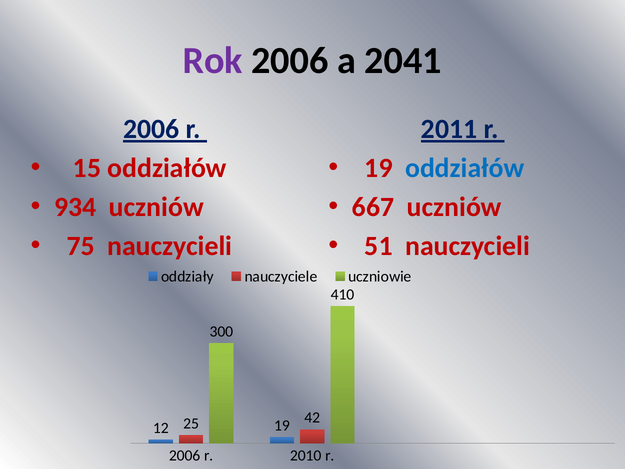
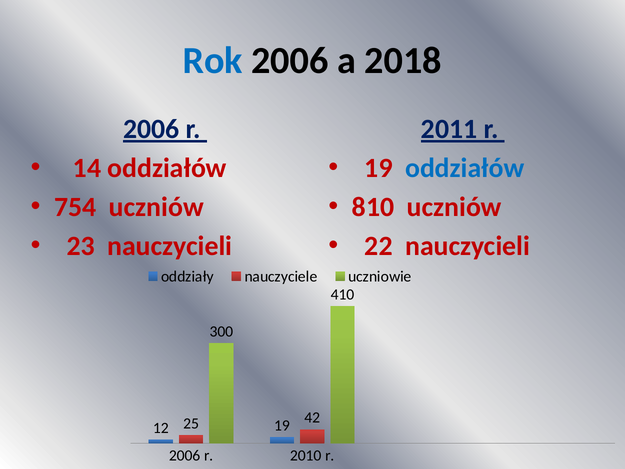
Rok colour: purple -> blue (213, 61)
2041: 2041 -> 2018 (403, 61)
15: 15 -> 14 (87, 168)
934: 934 -> 754 (75, 207)
667: 667 -> 810 (373, 207)
75: 75 -> 23 (81, 246)
51: 51 -> 22 (379, 246)
